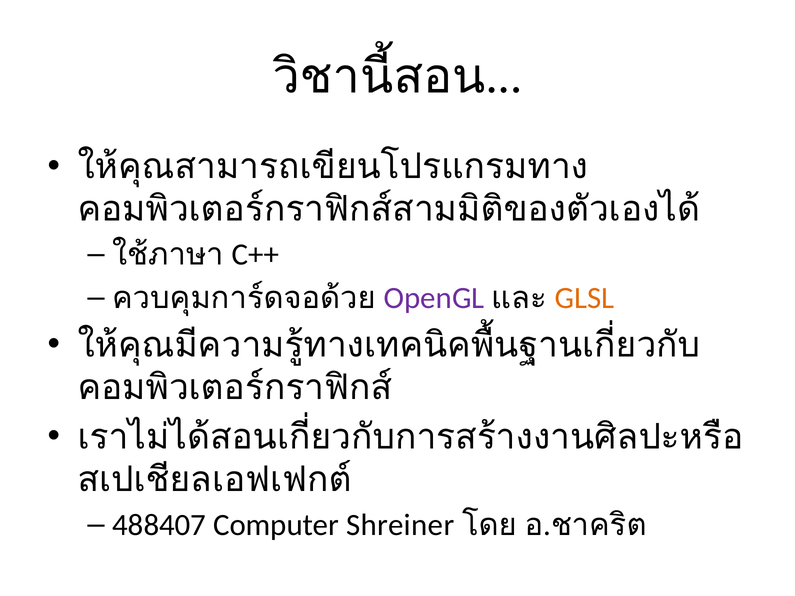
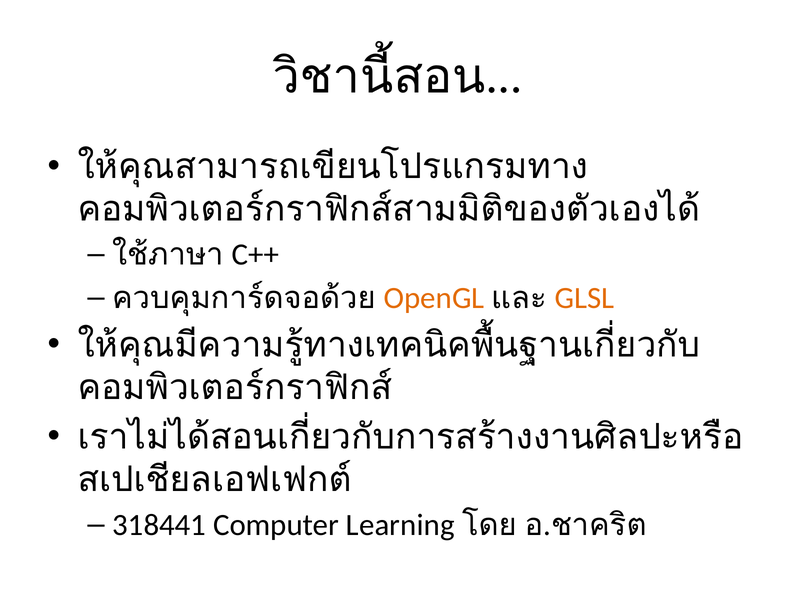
OpenGL colour: purple -> orange (434, 298)
488407: 488407 -> 318441 (159, 525)
Shreiner: Shreiner -> Learning (400, 525)
